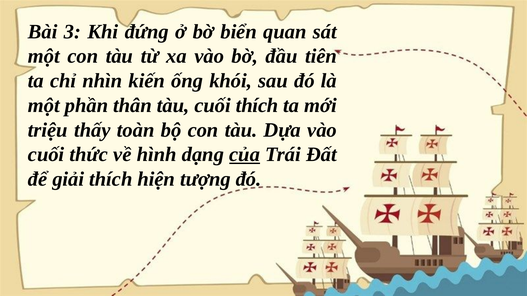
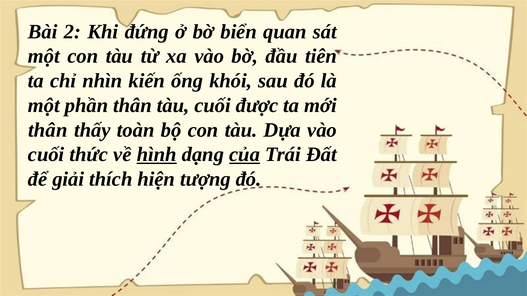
3: 3 -> 2 (72, 32)
cuối thích: thích -> được (257, 106)
triệu: triệu -> thân (48, 130)
hình underline: none -> present (157, 155)
